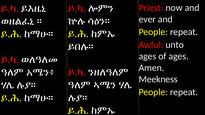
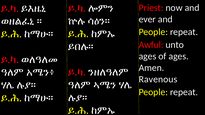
Meekness: Meekness -> Ravenous (158, 79)
